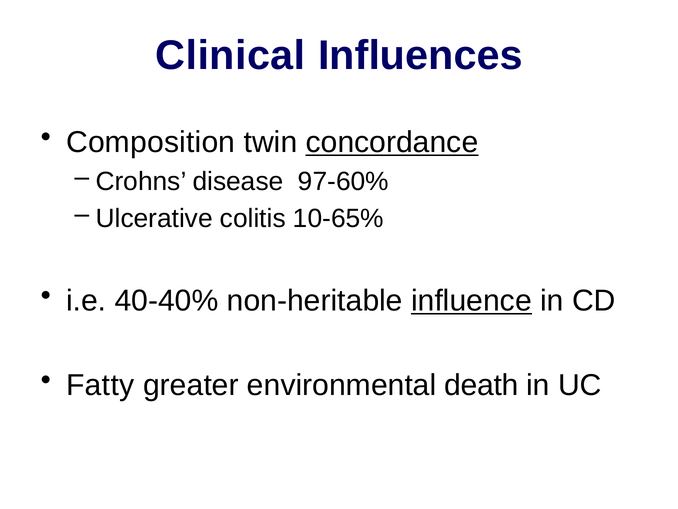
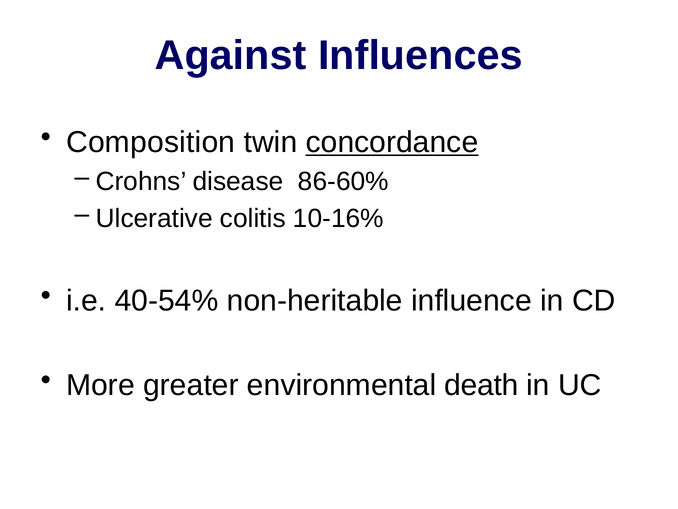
Clinical: Clinical -> Against (231, 55)
97-60%: 97-60% -> 86-60% (343, 181)
10-65%: 10-65% -> 10-16% (338, 218)
40-40%: 40-40% -> 40-54% (167, 301)
influence underline: present -> none (471, 301)
Fatty: Fatty -> More (100, 385)
